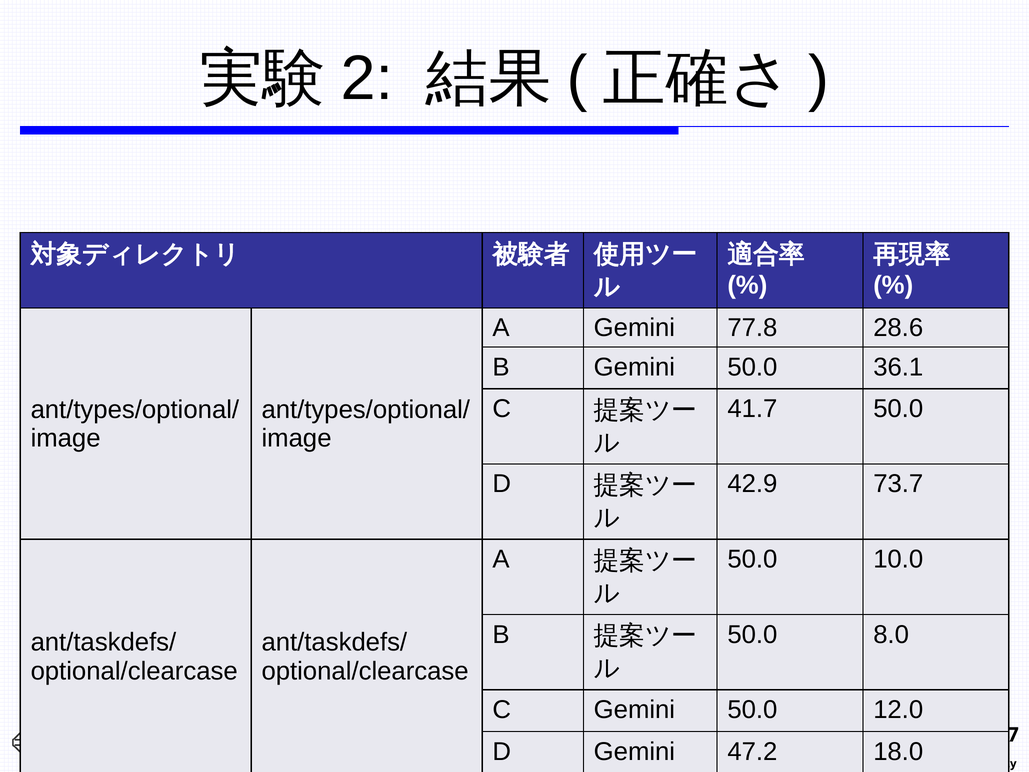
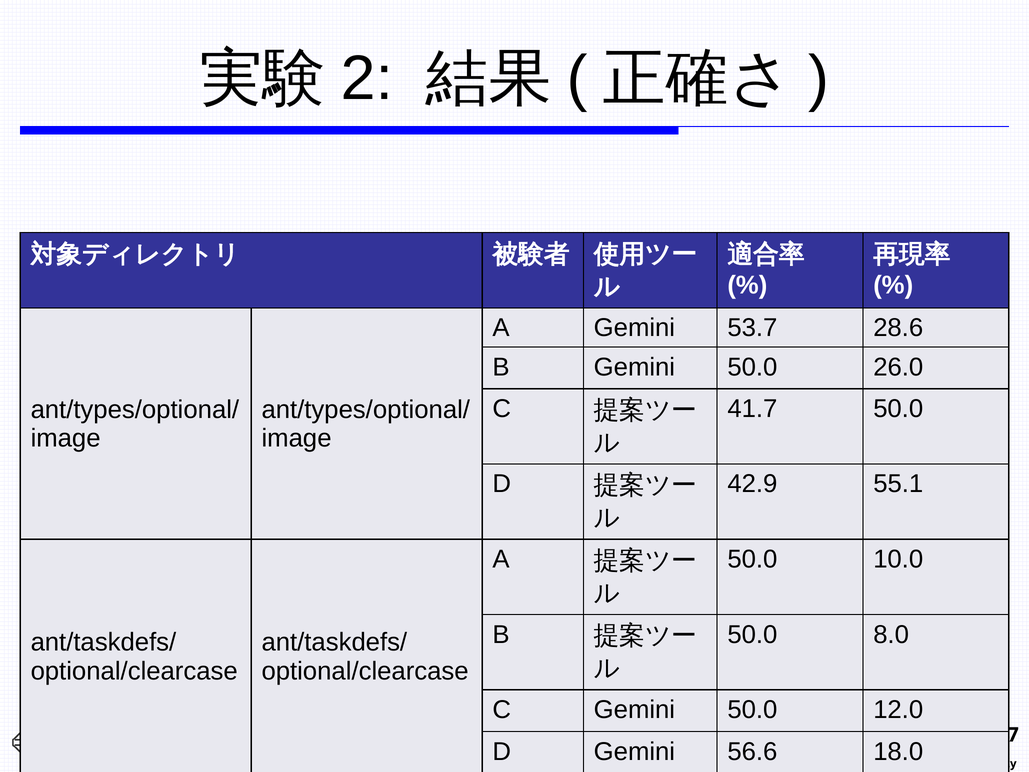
77.8: 77.8 -> 53.7 (752, 328)
36.1: 36.1 -> 26.0 (898, 367)
73.7: 73.7 -> 55.1 (898, 484)
47.2: 47.2 -> 56.6 (752, 751)
